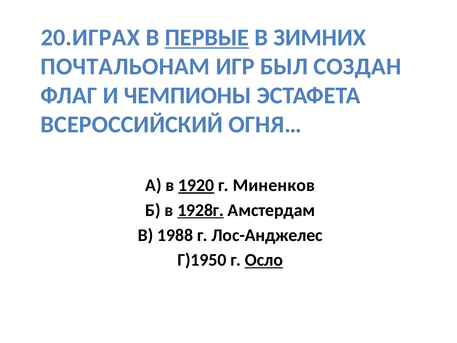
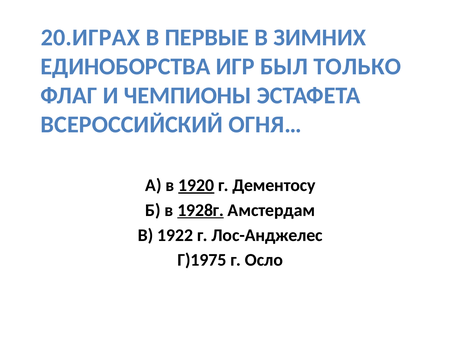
ПЕРВЫЕ underline: present -> none (207, 37)
ПОЧТАЛЬОНАМ: ПОЧТАЛЬОНАМ -> ЕДИНОБОРСТВА (125, 66)
СОЗДАН: СОЗДАН -> ТОЛЬКО (357, 66)
Миненков: Миненков -> Дементосу (274, 185)
1988: 1988 -> 1922 (175, 235)
Г)1950: Г)1950 -> Г)1975 (202, 260)
Осло underline: present -> none (264, 260)
